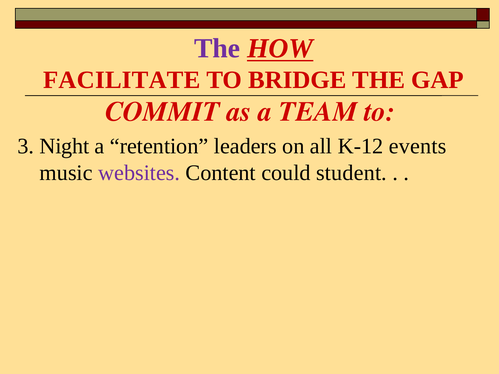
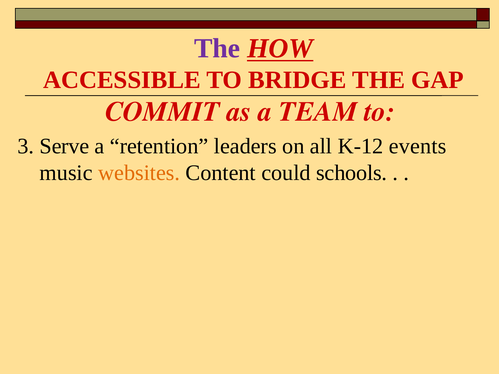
FACILITATE: FACILITATE -> ACCESSIBLE (122, 80)
Night: Night -> Serve (64, 146)
websites colour: purple -> orange (139, 173)
student: student -> schools (352, 173)
